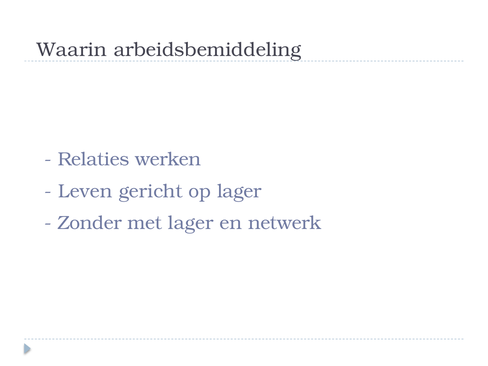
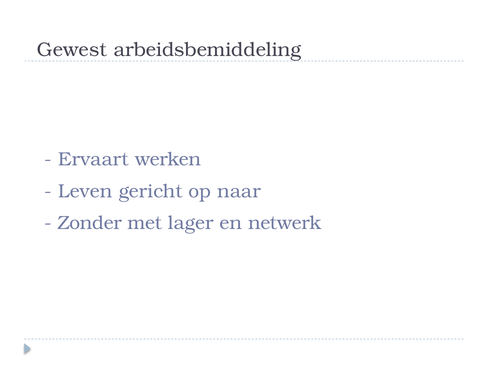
Waarin: Waarin -> Gewest (72, 50)
Relaties: Relaties -> Ervaart (93, 159)
op lager: lager -> naar (239, 191)
